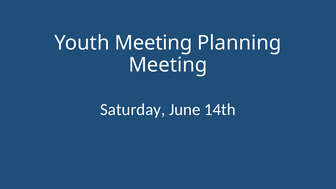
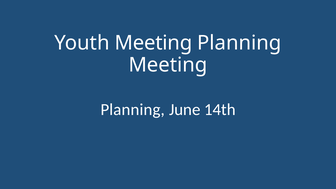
Saturday: Saturday -> Planning (133, 110)
